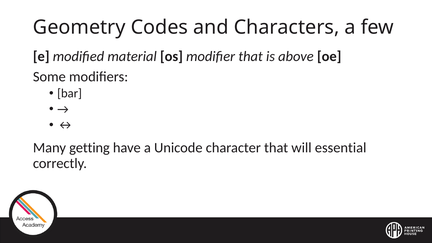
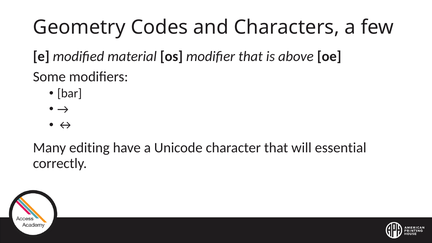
getting: getting -> editing (89, 148)
